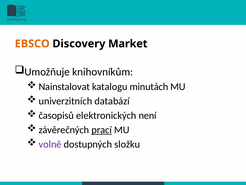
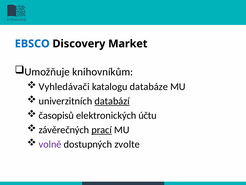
EBSCO colour: orange -> blue (32, 44)
Nainstalovat: Nainstalovat -> Vyhledávači (64, 86)
minutách: minutách -> databáze (149, 86)
databází underline: none -> present (112, 101)
není: není -> účtu (148, 115)
složku: složku -> zvolte (127, 144)
